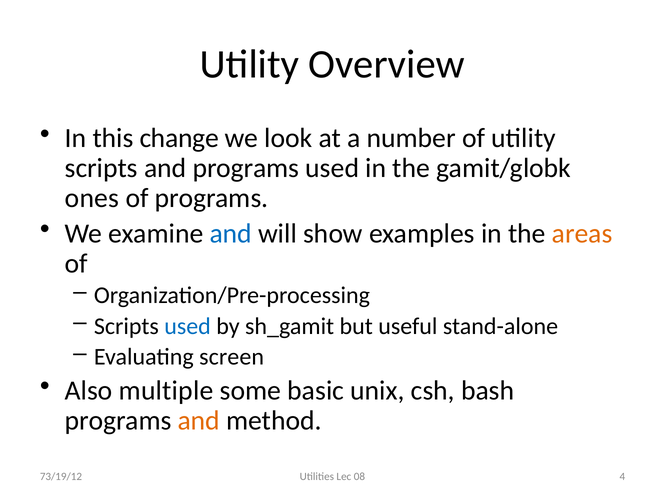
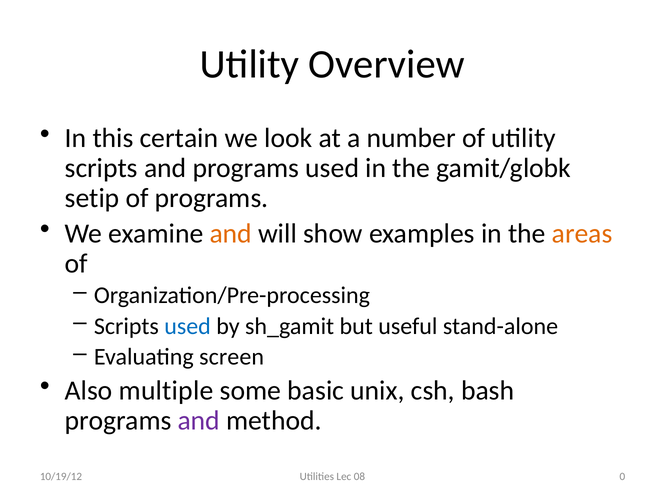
change: change -> certain (179, 138)
ones: ones -> setip (92, 198)
and colour: blue -> orange (231, 233)
and colour: orange -> purple (199, 420)
4: 4 -> 0 (622, 476)
73/19/12: 73/19/12 -> 10/19/12 (61, 476)
